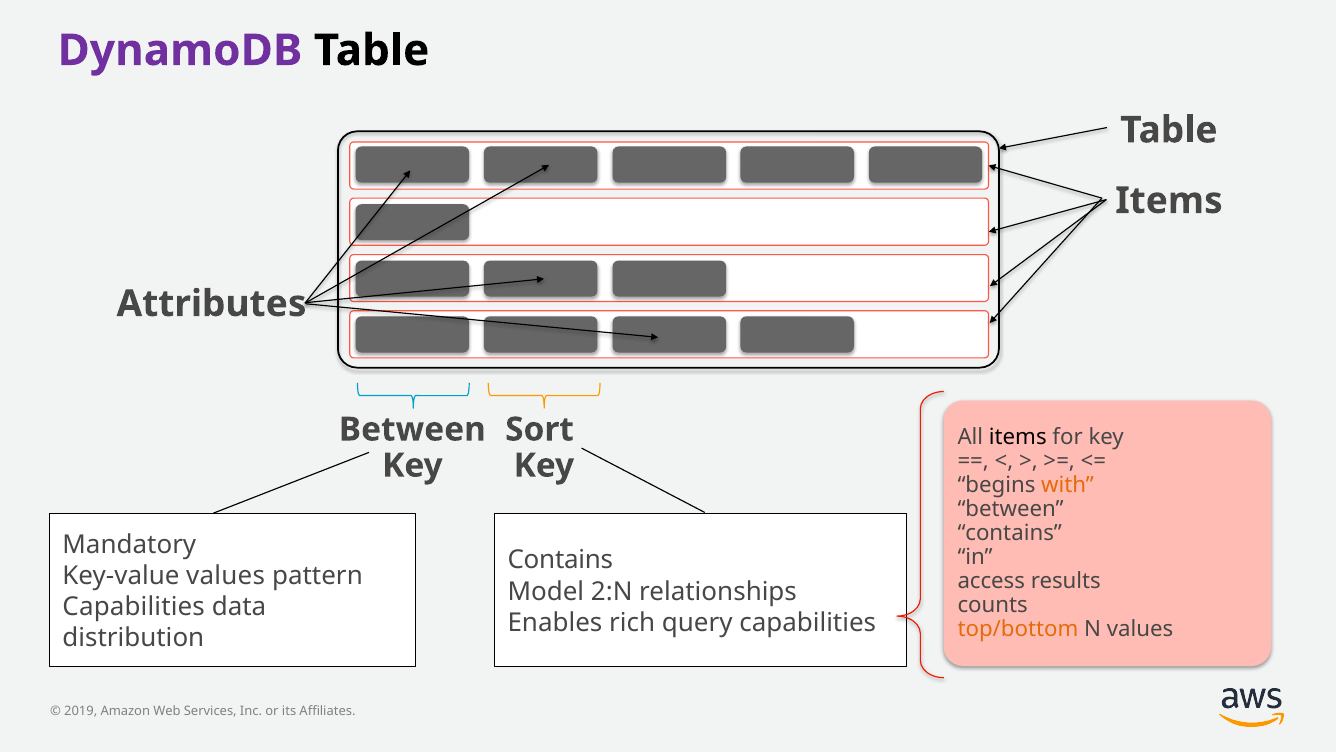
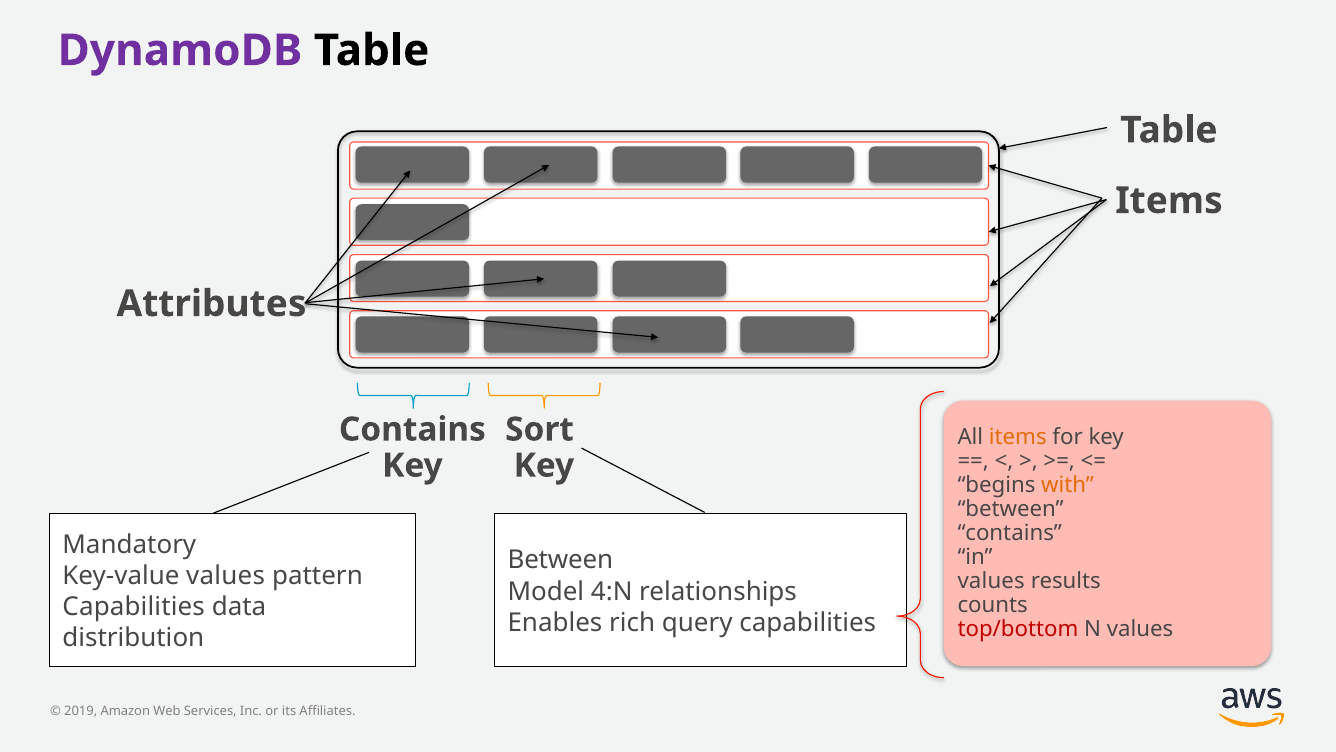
Between: Between -> Contains (412, 429)
items colour: black -> orange (1018, 437)
Contains: Contains -> Between (560, 560)
access: access -> values (991, 581)
2:N: 2:N -> 4:N (612, 591)
top/bottom colour: orange -> red (1018, 629)
